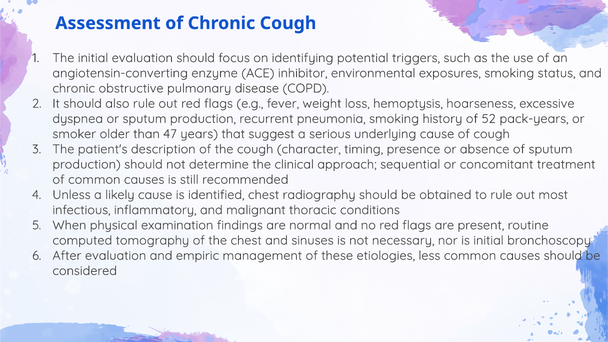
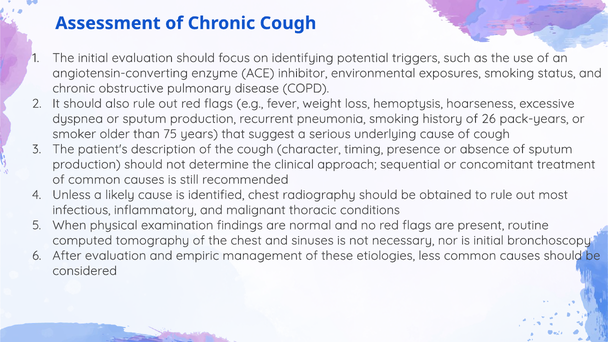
52: 52 -> 26 (489, 119)
47: 47 -> 75 (170, 134)
